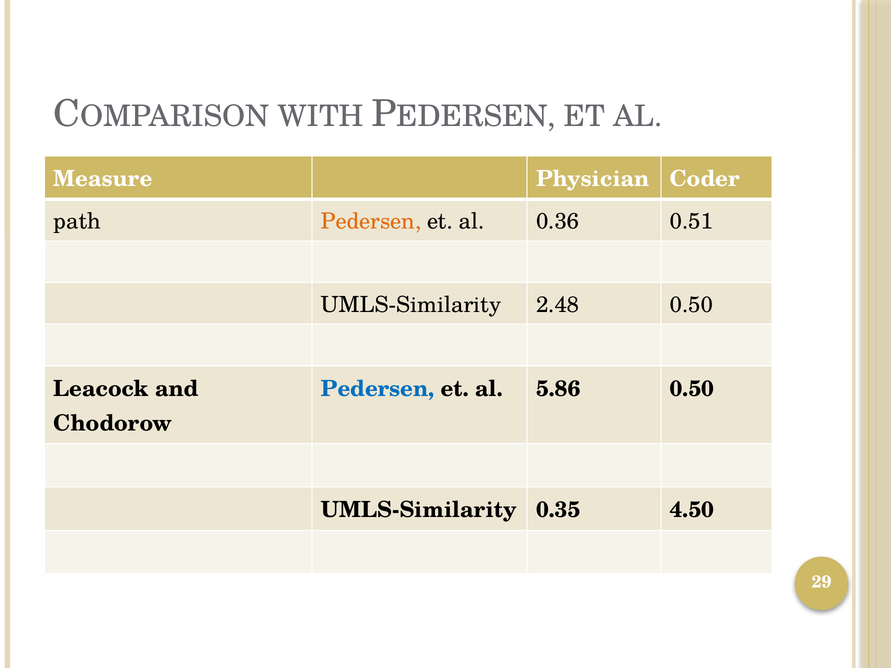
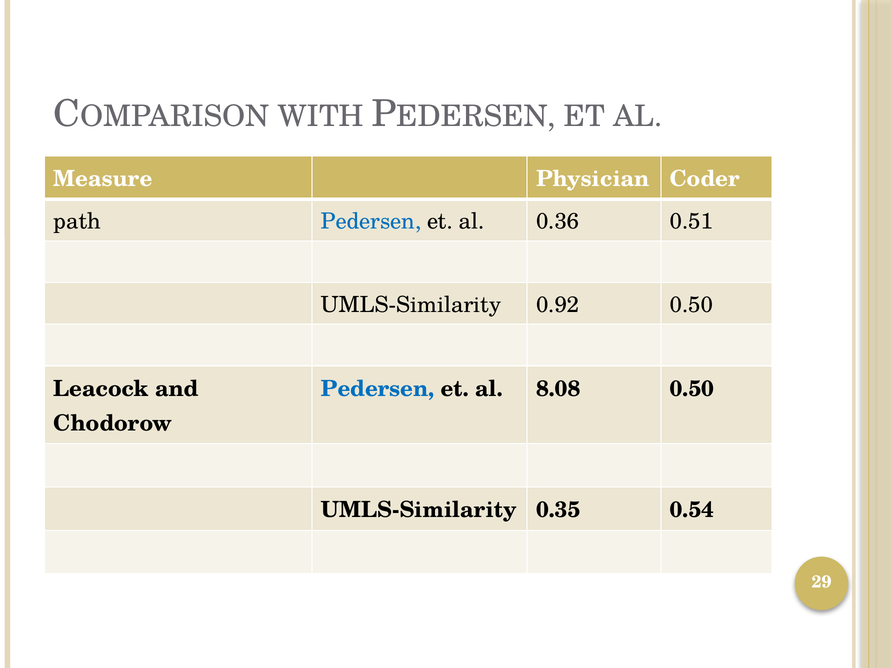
Pedersen colour: orange -> blue (371, 222)
2.48: 2.48 -> 0.92 (558, 305)
5.86: 5.86 -> 8.08 (558, 389)
4.50: 4.50 -> 0.54 (692, 510)
